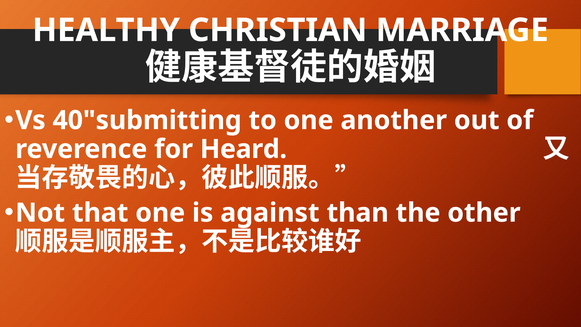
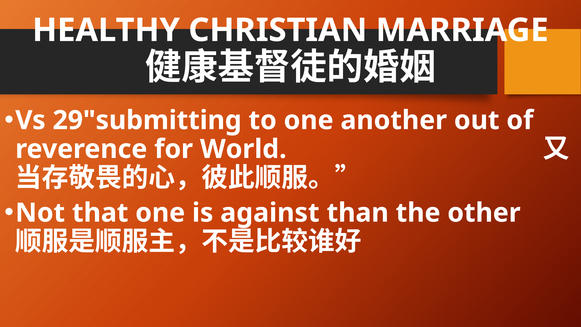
40"submitting: 40"submitting -> 29"submitting (147, 120)
Heard: Heard -> World (243, 149)
